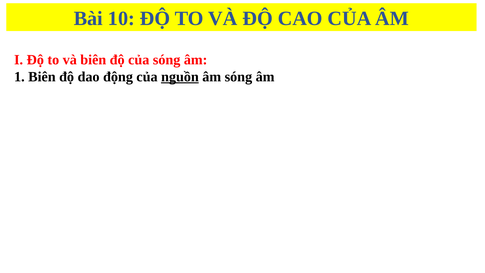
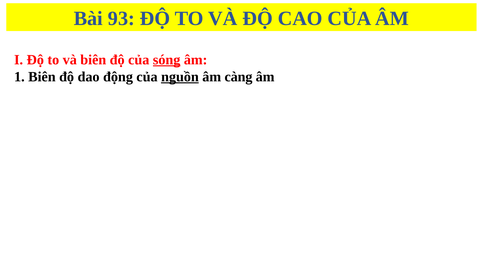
10: 10 -> 93 (121, 19)
sóng underline: none -> present (167, 60)
âm sóng: sóng -> càng (238, 77)
